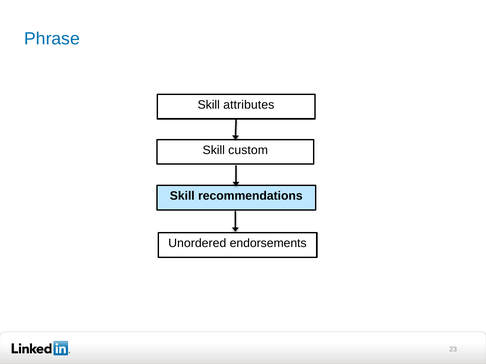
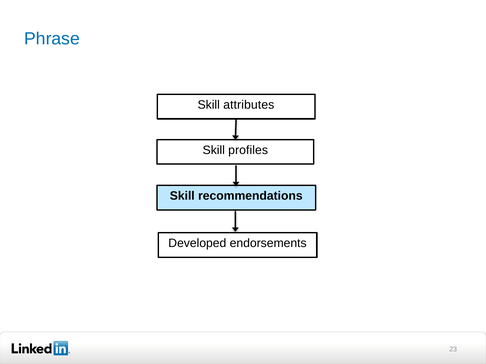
custom: custom -> profiles (248, 150)
Unordered: Unordered -> Developed (197, 244)
